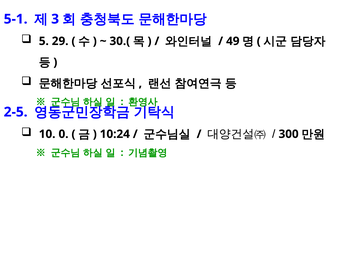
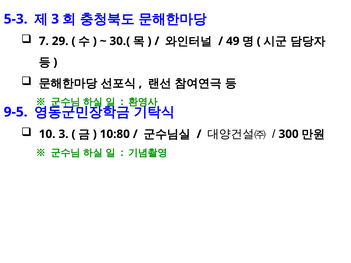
5-1: 5-1 -> 5-3 (16, 19)
5: 5 -> 7 (44, 41)
2-5: 2-5 -> 9-5 (16, 112)
10 0: 0 -> 3 (64, 134)
10:24: 10:24 -> 10:80 (115, 134)
